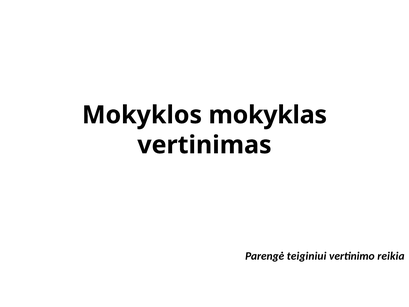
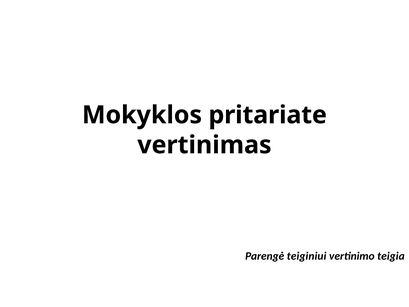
mokyklas: mokyklas -> pritariate (268, 115)
reikia: reikia -> teigia (391, 256)
